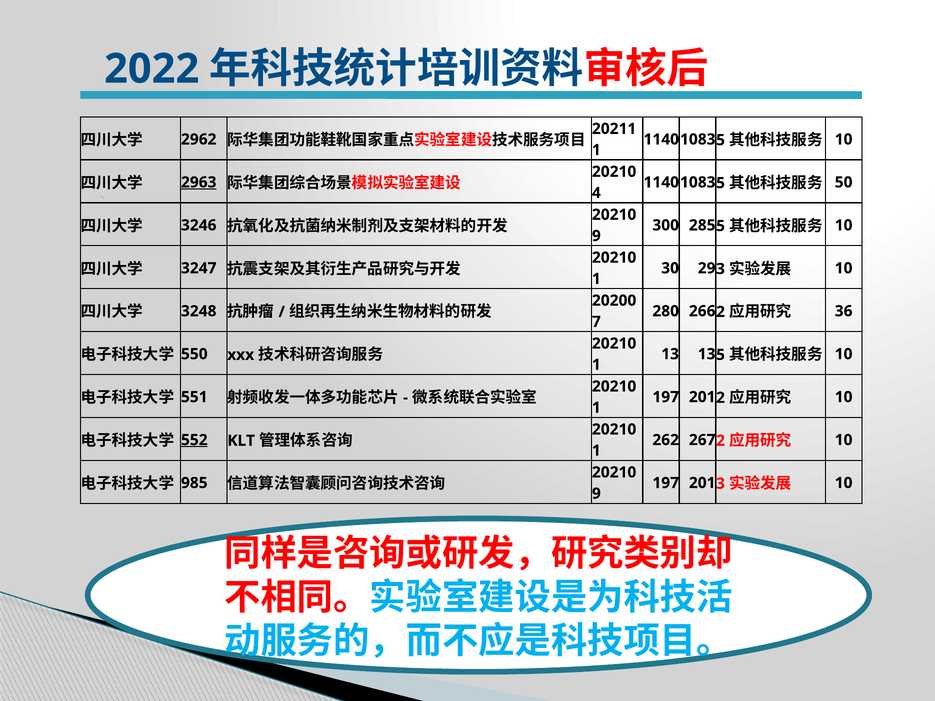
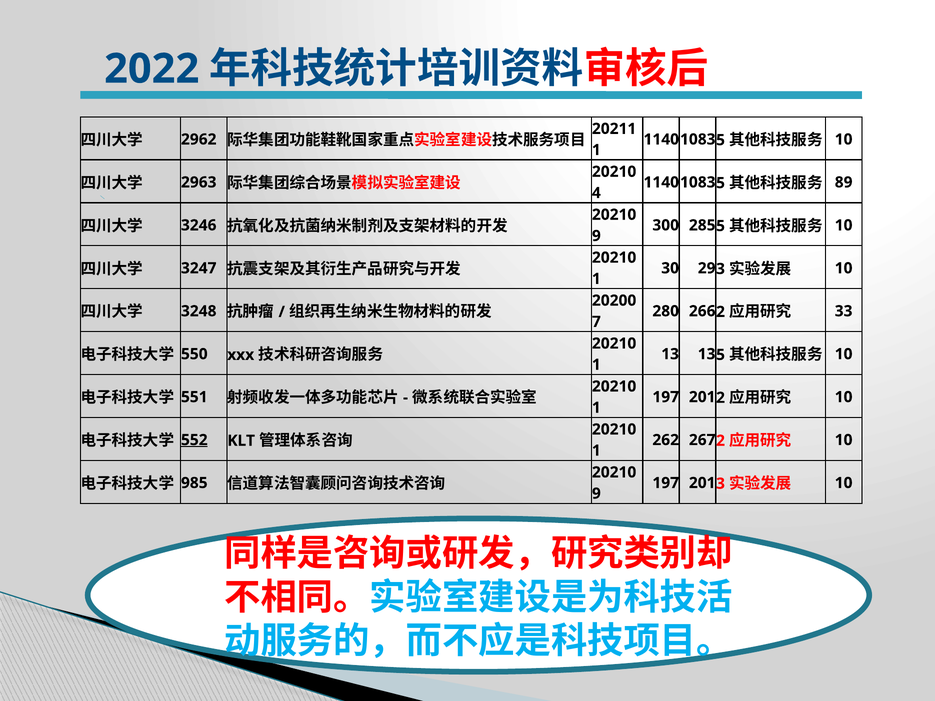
2963 underline: present -> none (199, 182)
50: 50 -> 89 (844, 182)
36: 36 -> 33 (844, 311)
